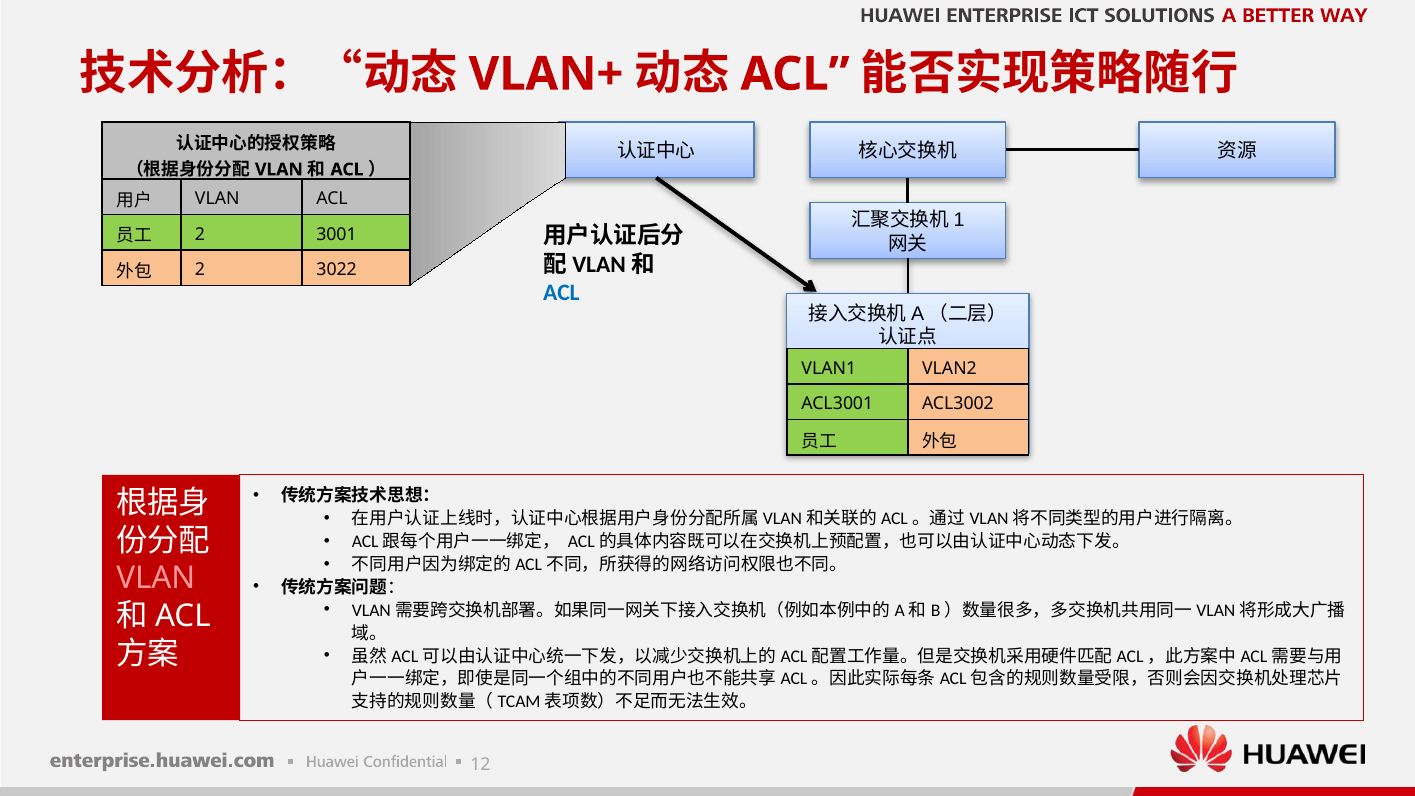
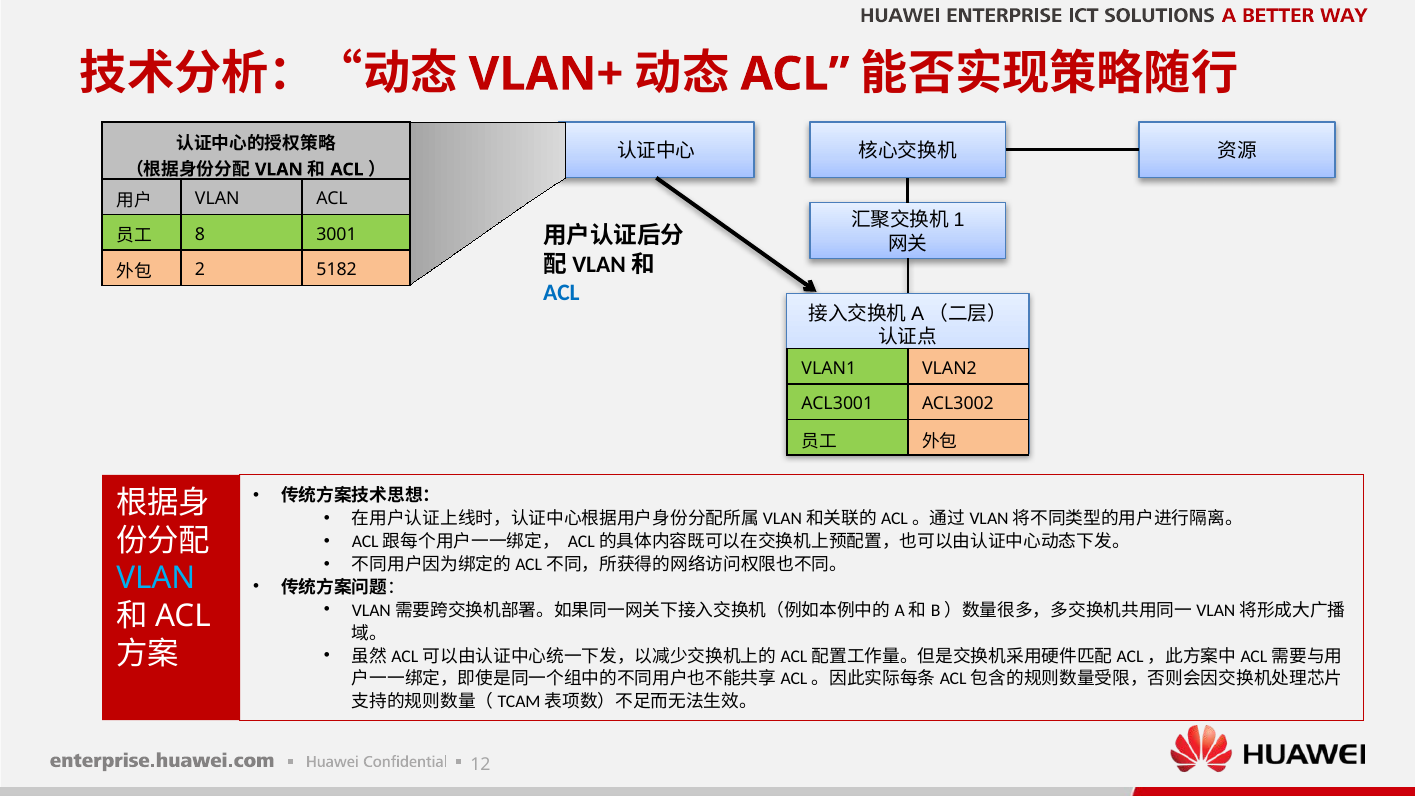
2: 2 -> 8 (200, 234)
3022: 3022 -> 5182 (337, 270)
VLAN colour: pink -> light blue (156, 579)
